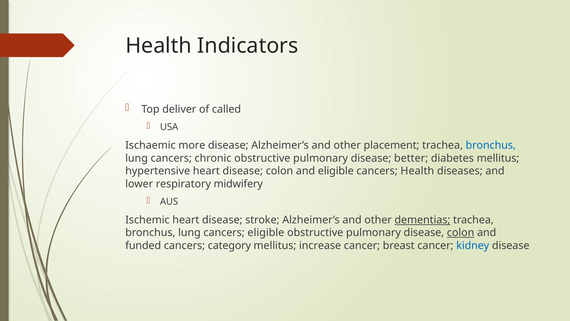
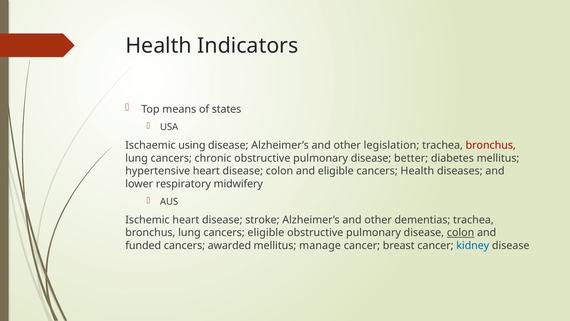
deliver: deliver -> means (179, 109)
called: called -> states (227, 109)
more: more -> using (192, 145)
placement: placement -> legislation (391, 145)
bronchus colour: blue -> red (491, 145)
dementias underline: present -> none (422, 220)
category: category -> awarded (229, 245)
increase: increase -> manage (320, 245)
